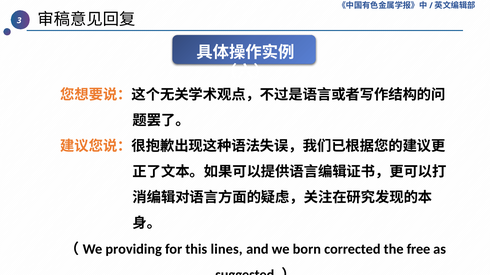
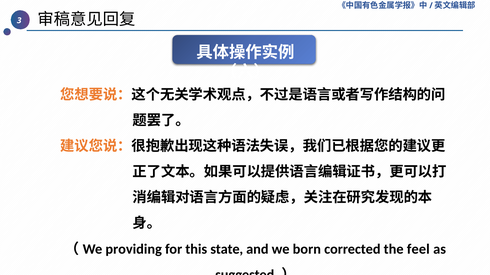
lines: lines -> state (227, 250)
free: free -> feel (418, 250)
